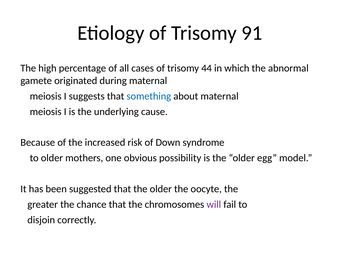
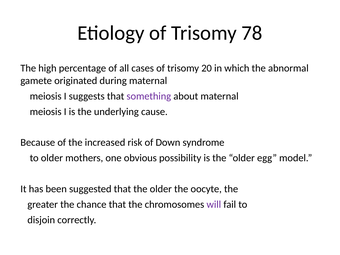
91: 91 -> 78 (252, 33)
44: 44 -> 20 (207, 68)
something colour: blue -> purple (149, 96)
